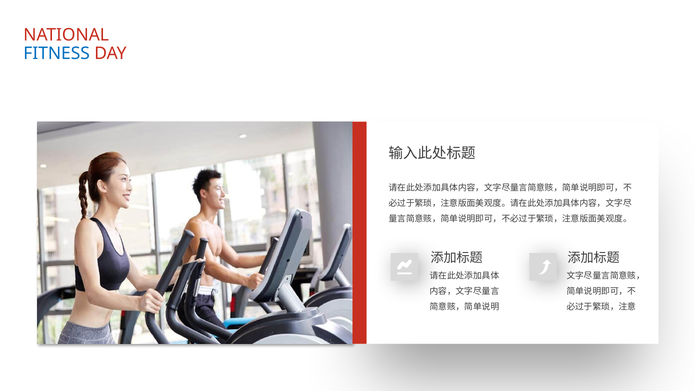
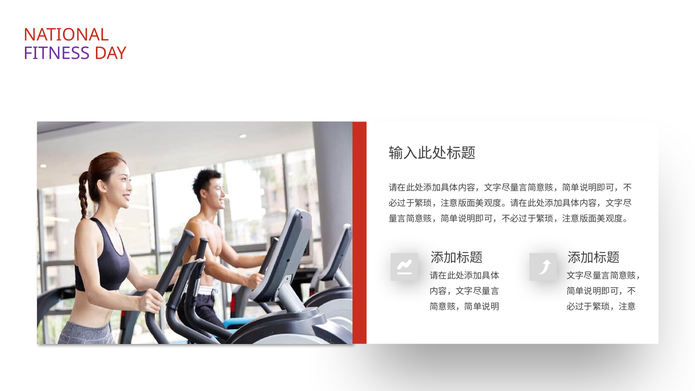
FITNESS colour: blue -> purple (57, 54)
